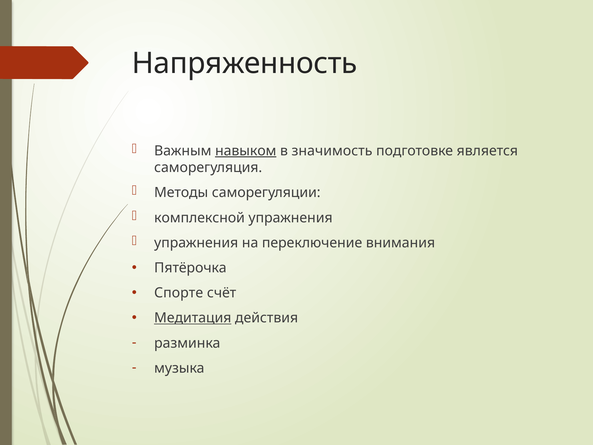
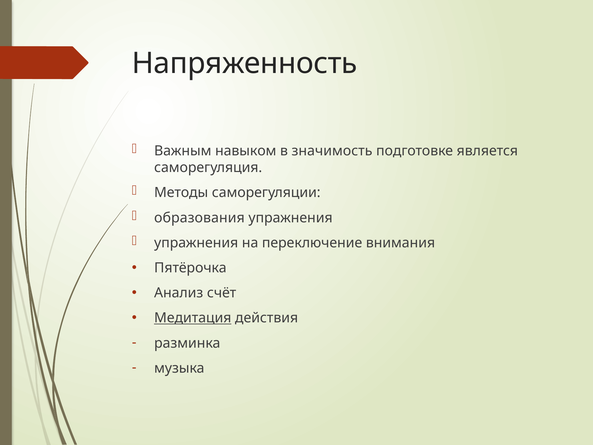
навыком underline: present -> none (246, 151)
комплексной: комплексной -> образования (199, 218)
Спорте: Спорте -> Анализ (179, 293)
